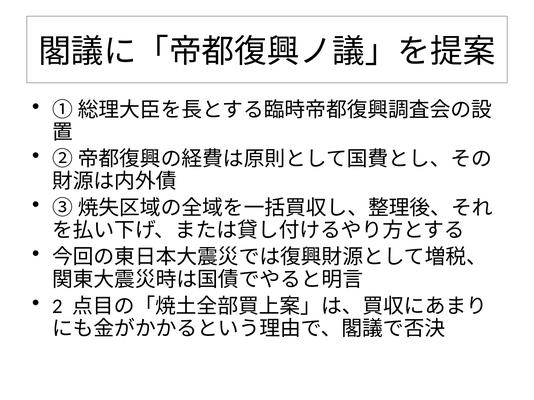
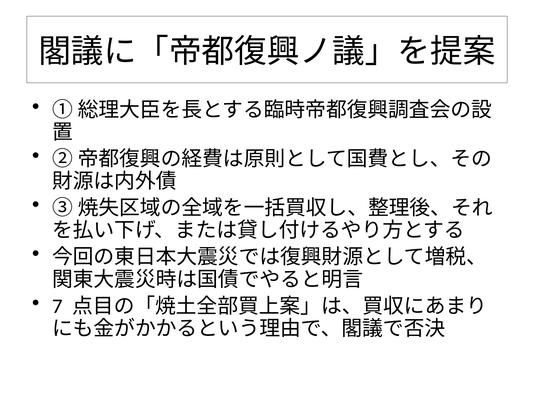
2: 2 -> 7 (57, 307)
